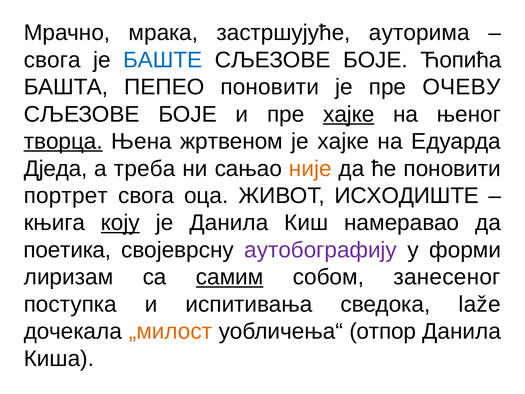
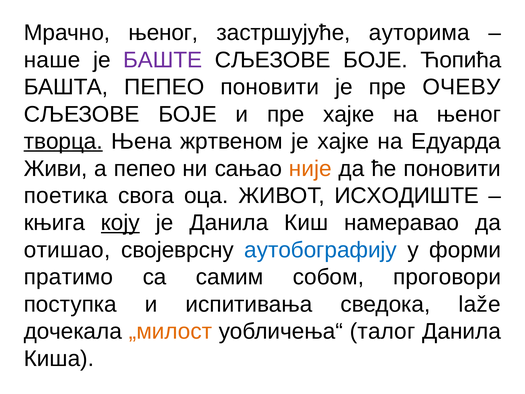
Мрачно мрака: мрака -> њеног (163, 33)
свога: свога -> наше (52, 60)
БАШТЕ colour: blue -> purple (163, 60)
хајке underline: present -> none (349, 114)
Дједа: Дједа -> Живи (56, 168)
а треба: треба -> пепео (145, 168)
портрет: портрет -> поетика (66, 196)
поетика: поетика -> отишао (67, 250)
аутобографију colour: purple -> blue (321, 250)
лиризам: лиризам -> пратимо (69, 277)
самим underline: present -> none (230, 277)
занесеног: занесеног -> проговори (447, 277)
отпор: отпор -> талог (382, 331)
